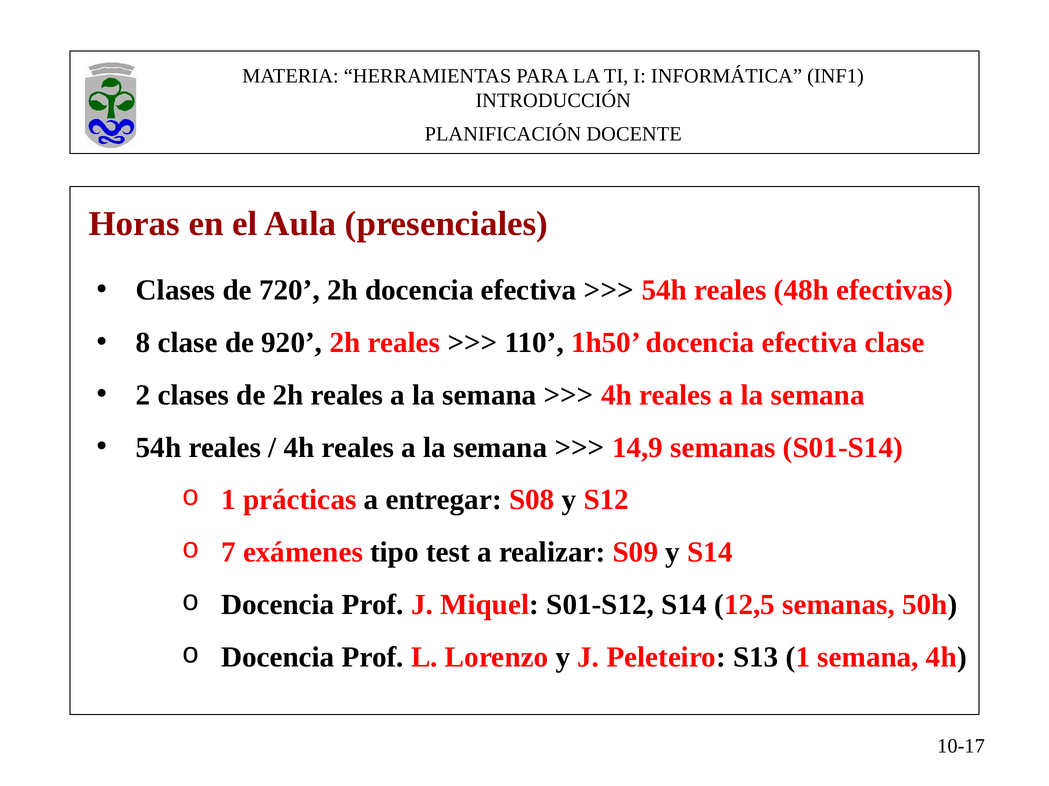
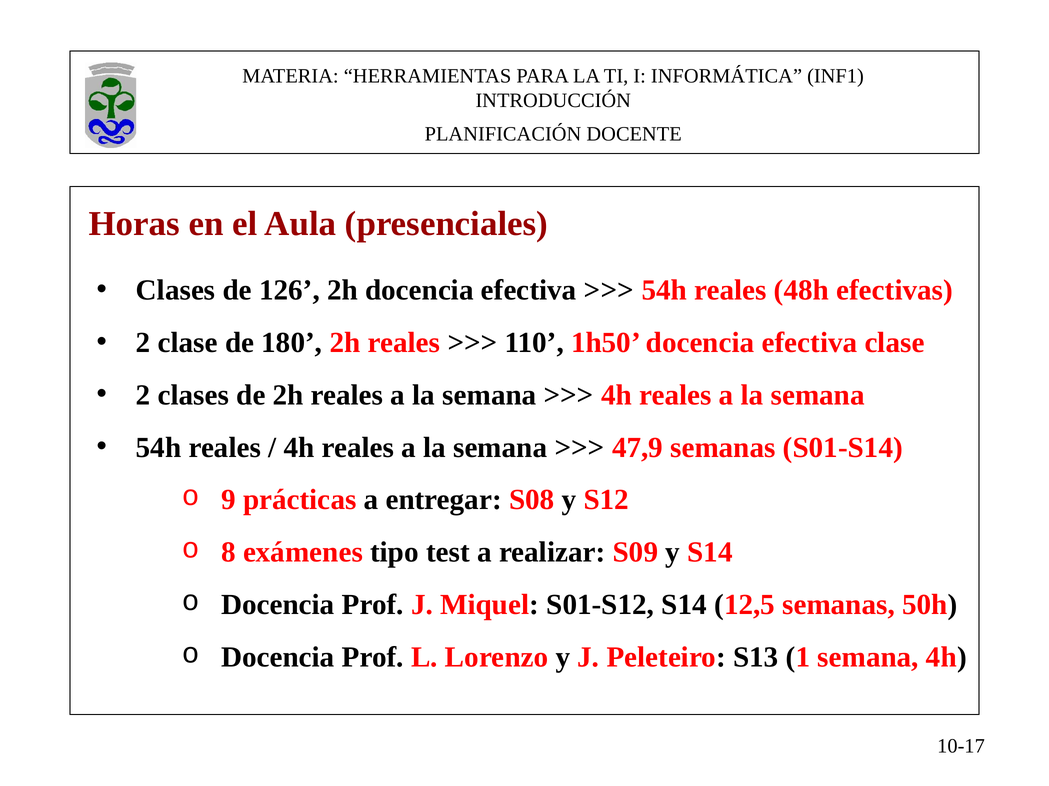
720: 720 -> 126 (289, 290)
8: 8 -> 2 (143, 343)
920: 920 -> 180 (292, 343)
14,9: 14,9 -> 47,9 (638, 448)
1: 1 -> 9 (228, 500)
7: 7 -> 8 (228, 553)
